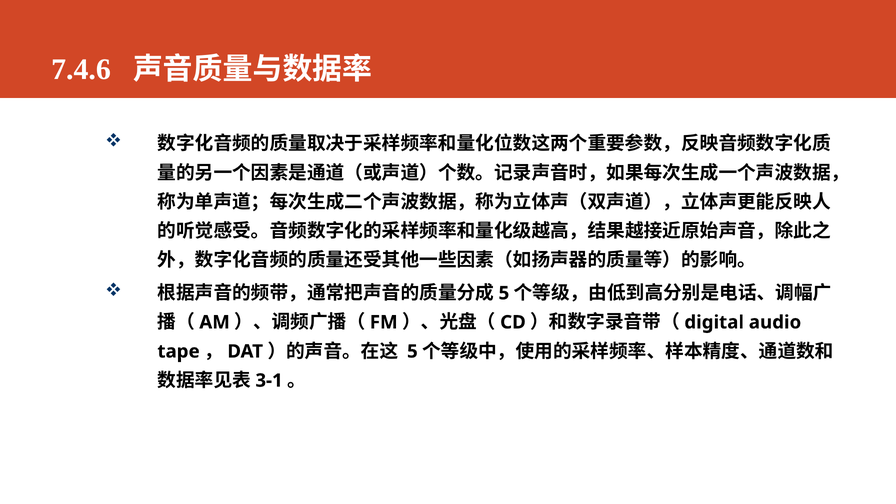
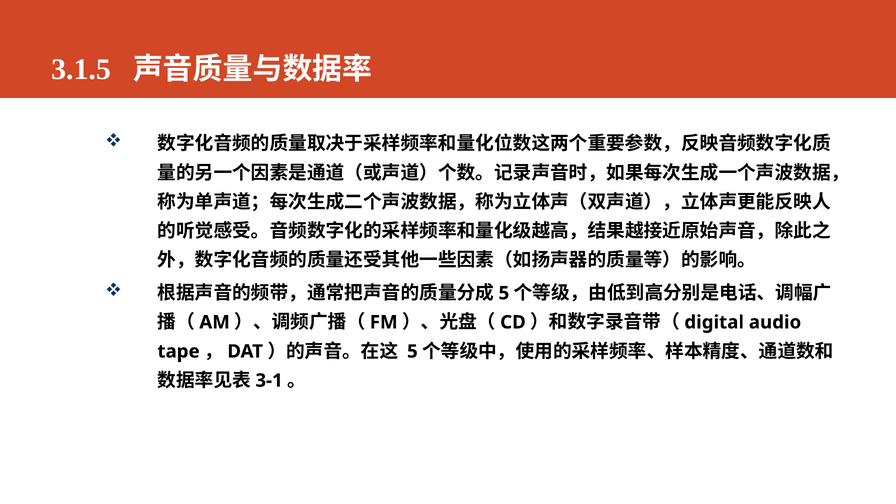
7.4.6: 7.4.6 -> 3.1.5 (81, 70)
